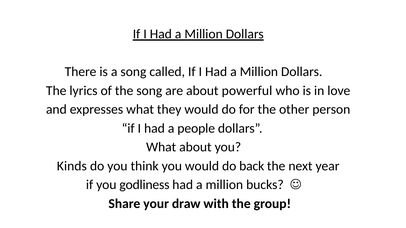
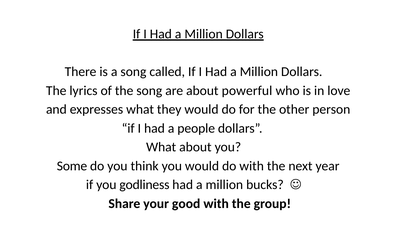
Kinds: Kinds -> Some (72, 166)
do back: back -> with (252, 166)
draw: draw -> good (186, 204)
